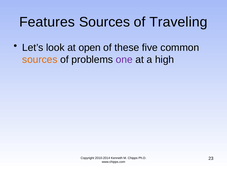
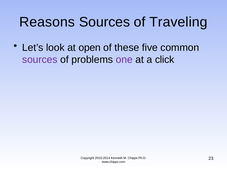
Features: Features -> Reasons (47, 22)
sources colour: orange -> purple (40, 60)
high: high -> click (165, 60)
